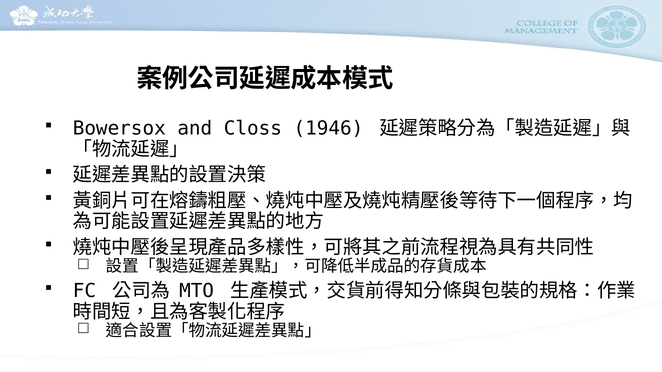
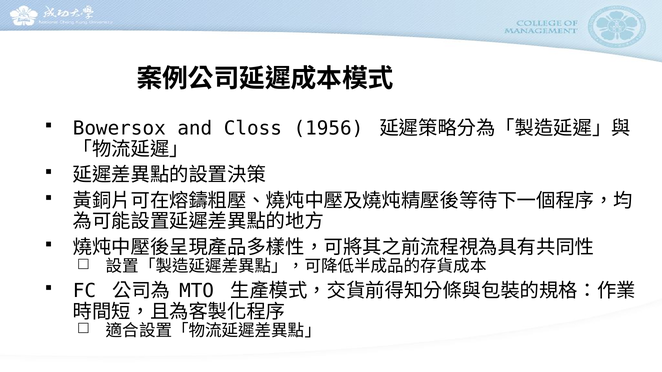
1946: 1946 -> 1956 (328, 129)
